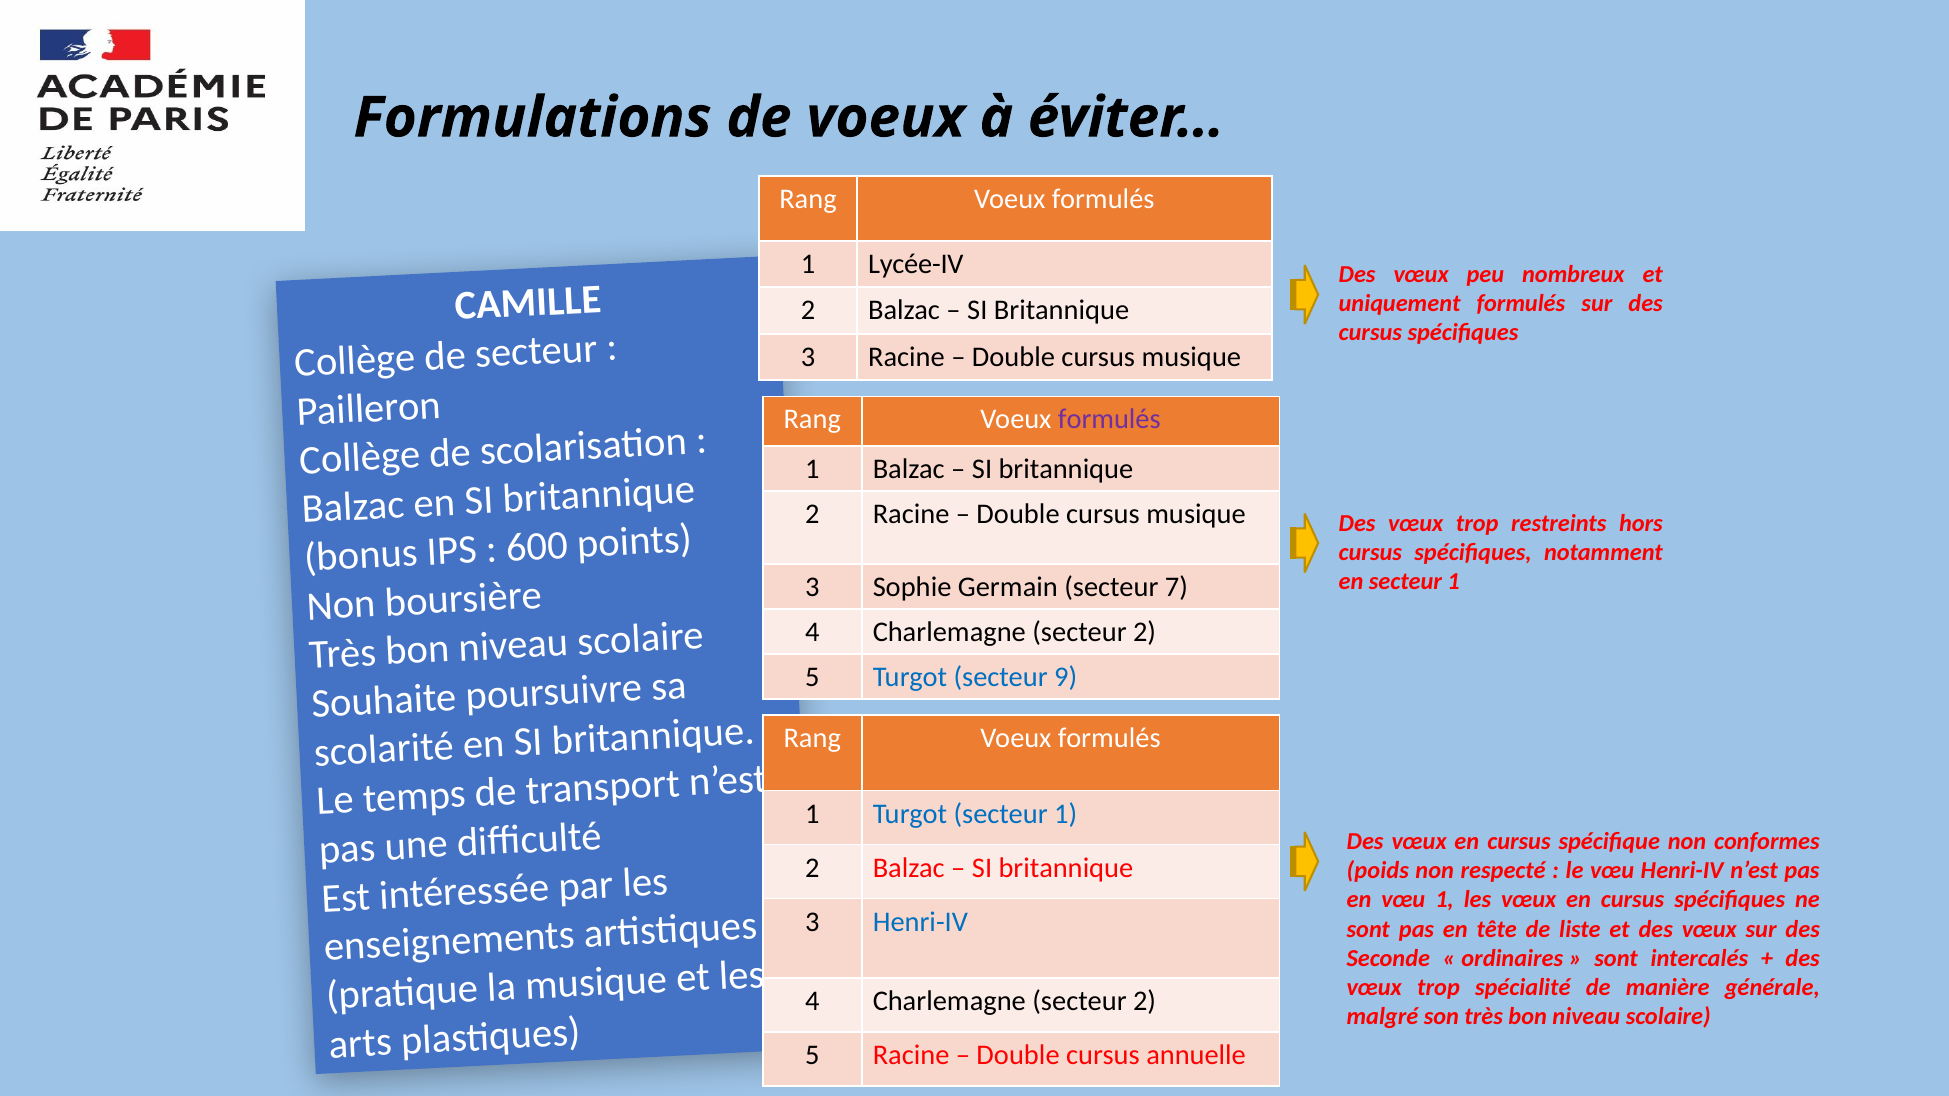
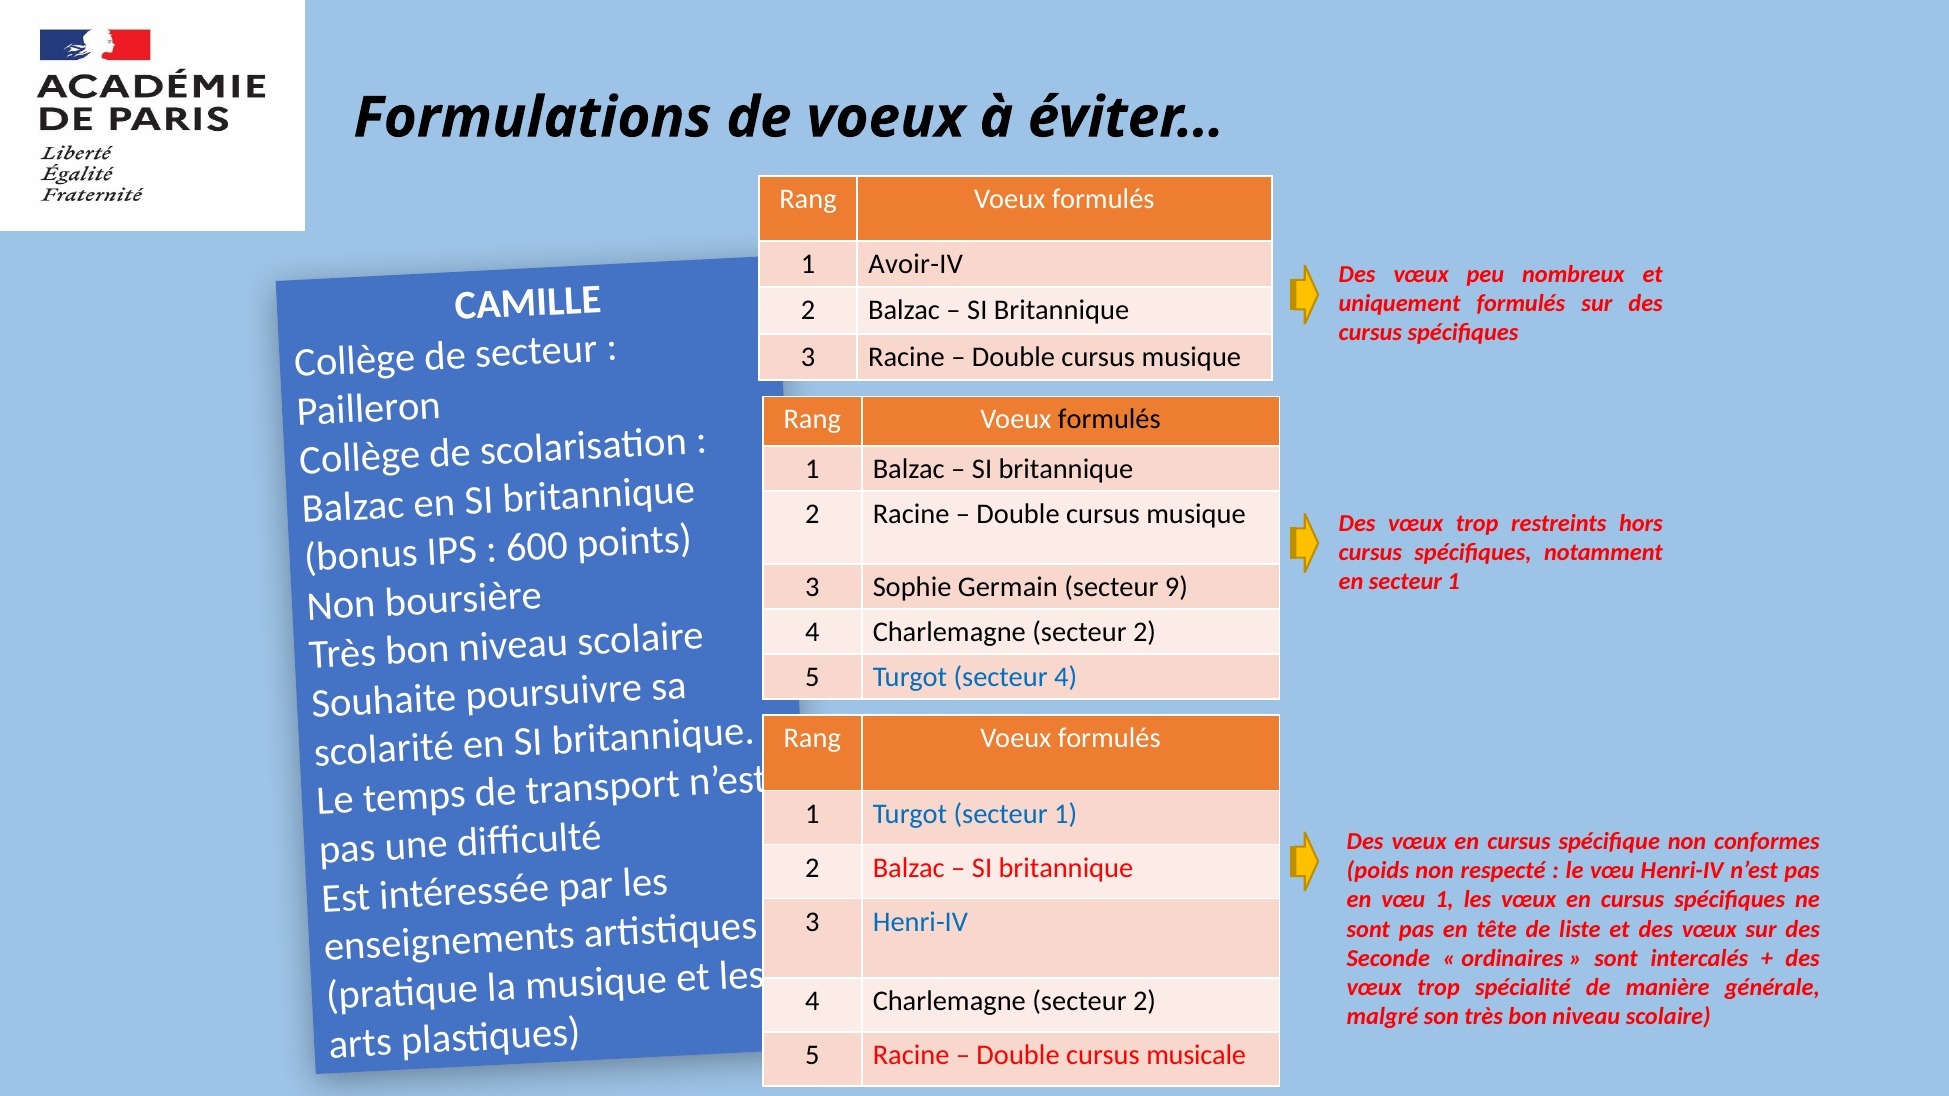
Lycée-IV: Lycée-IV -> Avoir-IV (916, 264)
formulés colour: purple -> black (1109, 420)
7: 7 -> 9 (1176, 587)
secteur 9: 9 -> 4 (1066, 677)
annuelle: annuelle -> musicale (1196, 1055)
